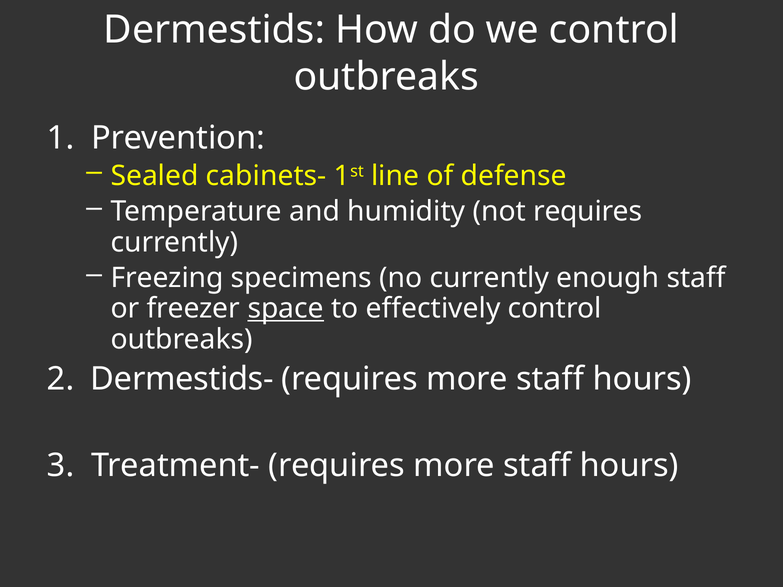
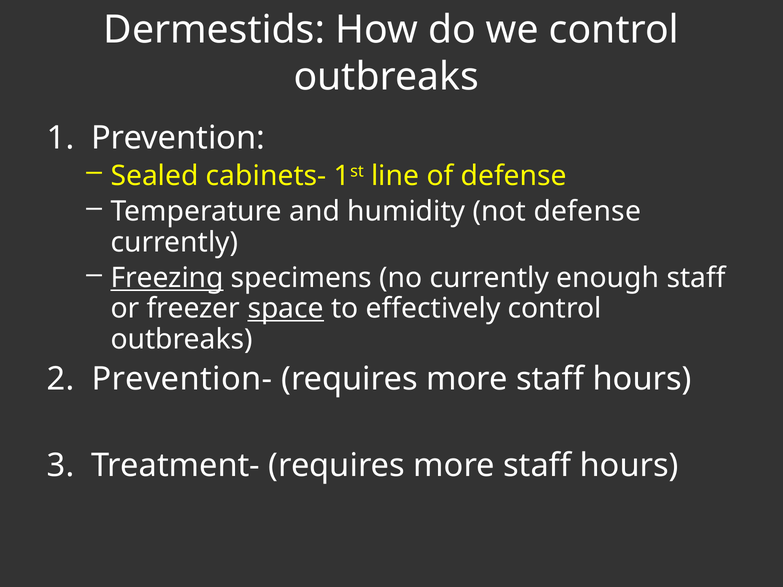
not requires: requires -> defense (587, 212)
Freezing underline: none -> present (167, 278)
Dermestids-: Dermestids- -> Prevention- (182, 379)
